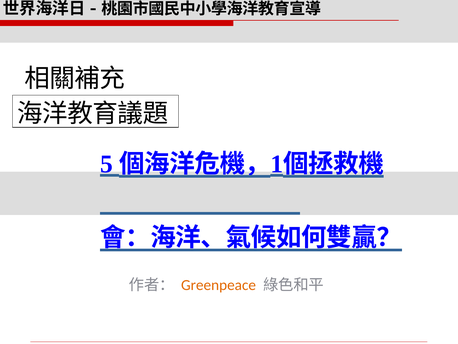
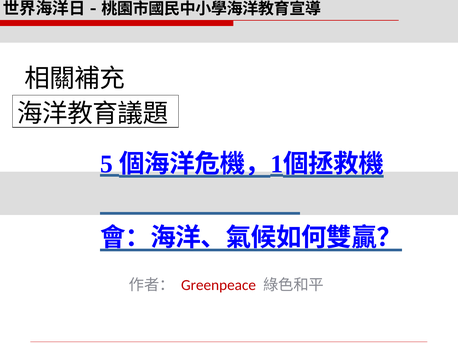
Greenpeace colour: orange -> red (219, 285)
